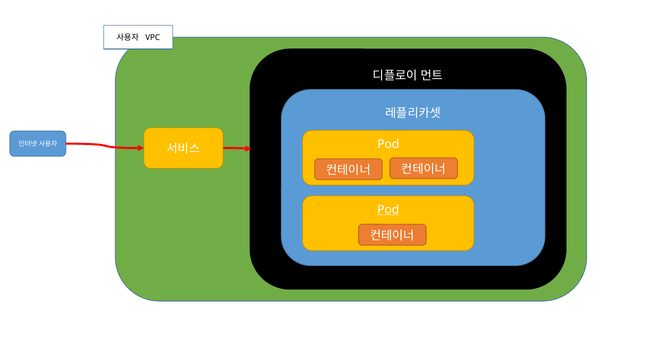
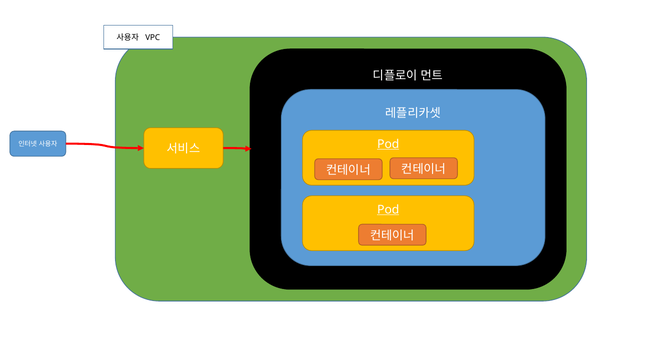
Pod underline: none -> present (388, 144)
